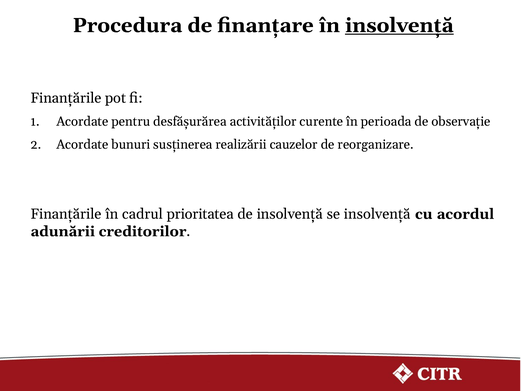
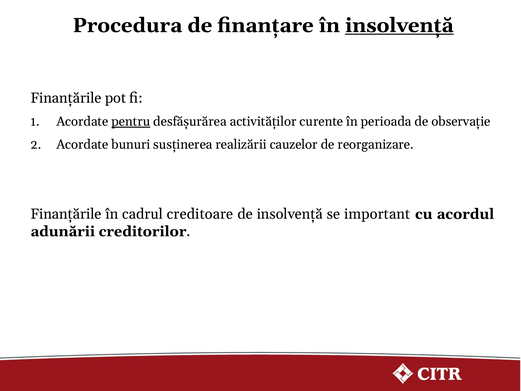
pentru underline: none -> present (131, 121)
prioritatea: prioritatea -> creditoare (200, 214)
se insolvență: insolvență -> important (377, 214)
